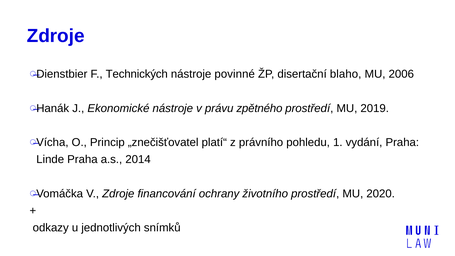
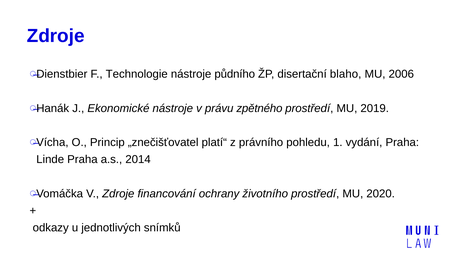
Technických: Technických -> Technologie (137, 74)
povinné: povinné -> půdního (235, 74)
